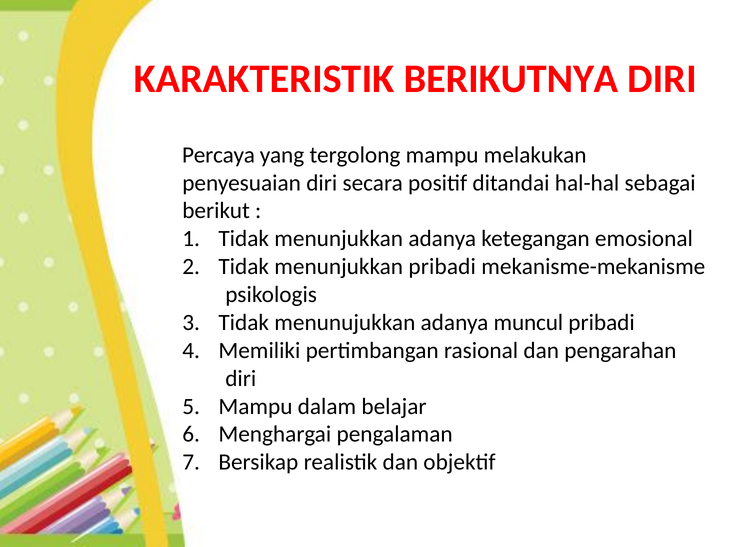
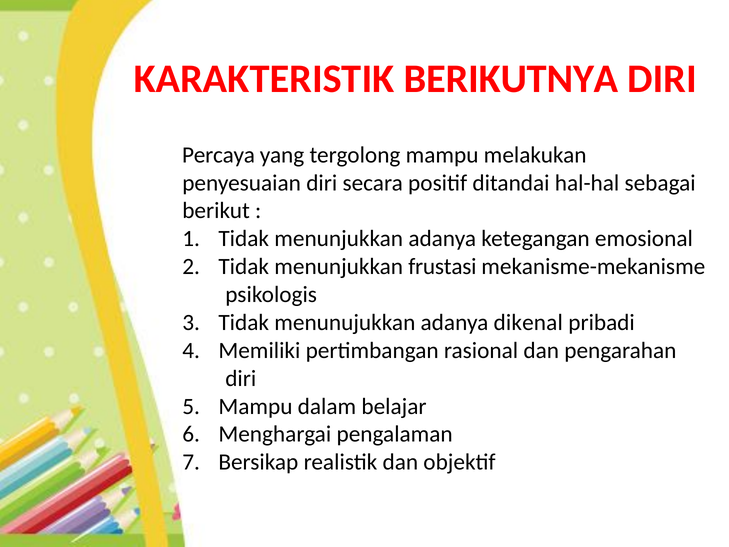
menunjukkan pribadi: pribadi -> frustasi (442, 267)
muncul: muncul -> dikenal (528, 322)
